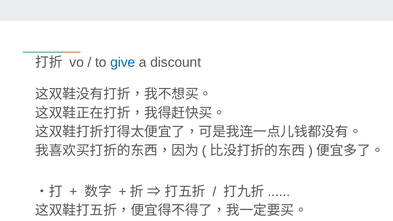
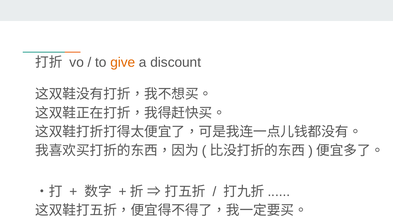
give colour: blue -> orange (123, 62)
